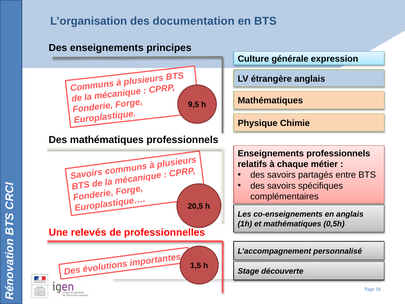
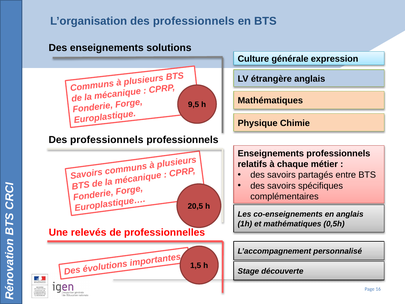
L’organisation des documentation: documentation -> professionnels (194, 21)
principes: principes -> solutions (169, 48)
mathématiques: mathématiques -> professionnels (107, 140)
